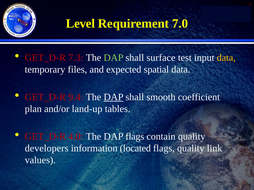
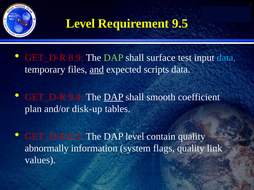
7.0: 7.0 -> 9.5 (180, 24)
7.3: 7.3 -> 8.9 (76, 58)
data colour: yellow -> light blue (226, 58)
and underline: none -> present (97, 70)
spatial: spatial -> scripts (156, 70)
land-up: land-up -> disk-up (87, 109)
4.0: 4.0 -> 8.2 (76, 137)
DAP flags: flags -> level (135, 137)
developers: developers -> abnormally (47, 149)
located: located -> system (135, 149)
